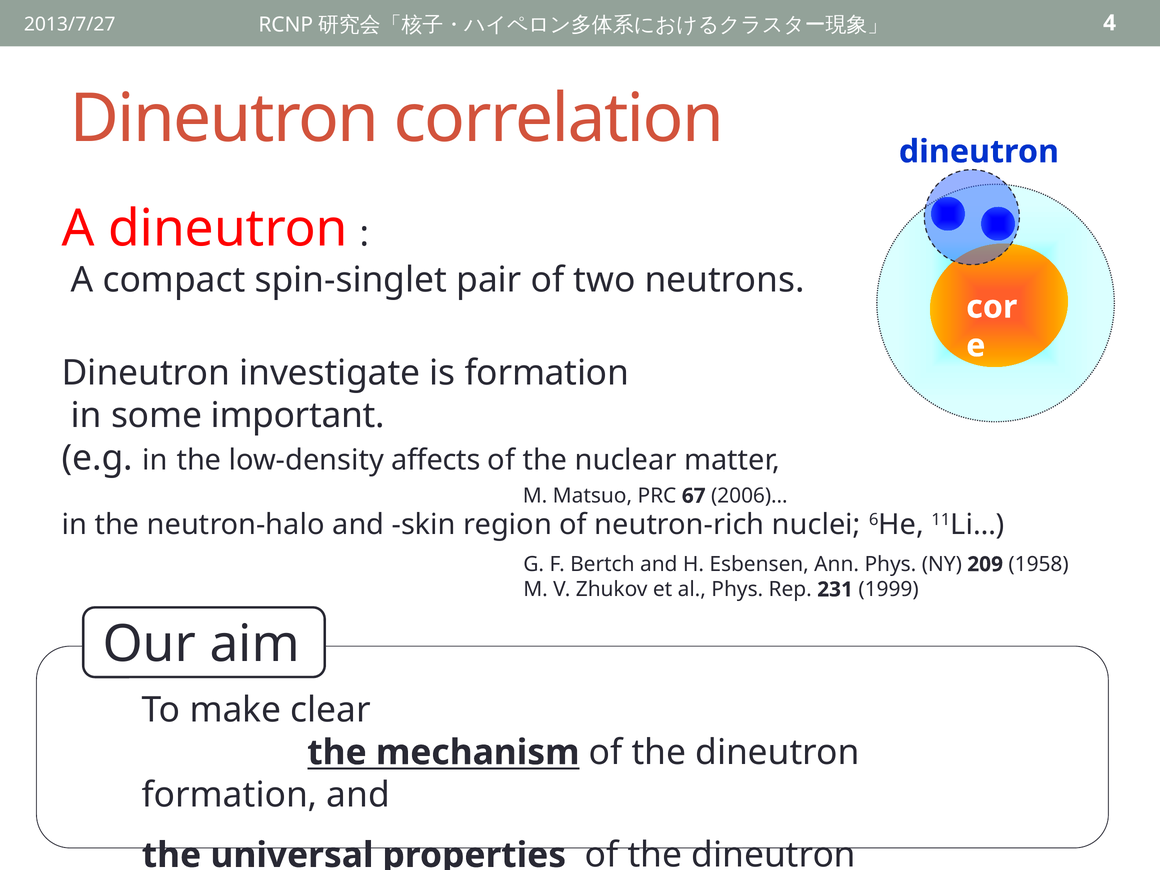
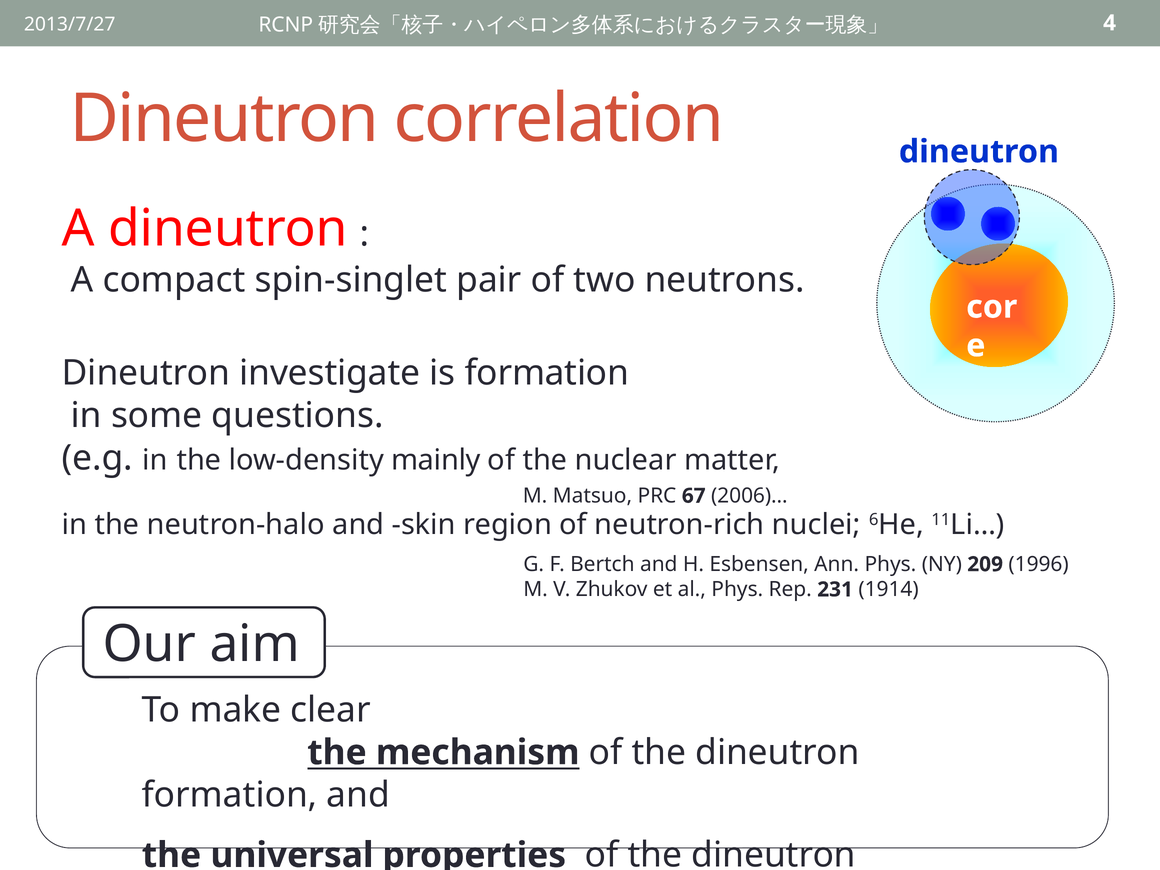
important: important -> questions (298, 416)
affects: affects -> mainly (436, 460)
1958: 1958 -> 1996 (1039, 564)
1999: 1999 -> 1914 (889, 589)
